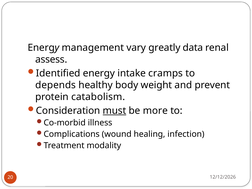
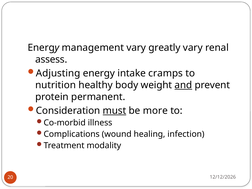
greatly data: data -> vary (193, 48)
Identified: Identified -> Adjusting (58, 73)
depends: depends -> nutrition (56, 85)
and underline: none -> present (183, 85)
catabolism: catabolism -> permanent (98, 97)
